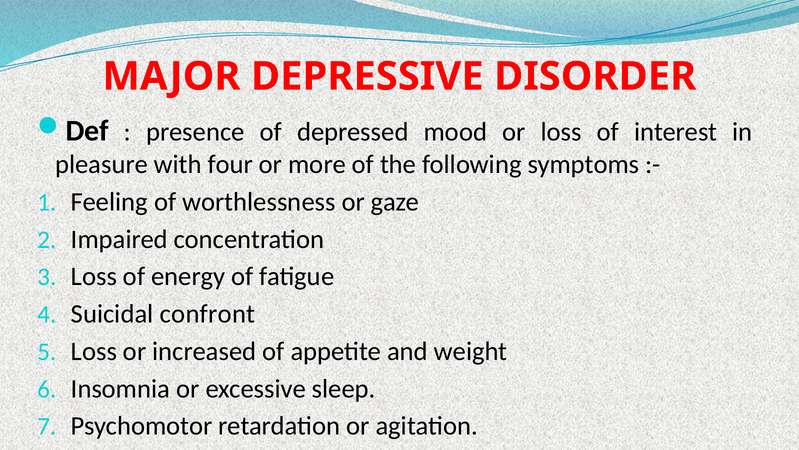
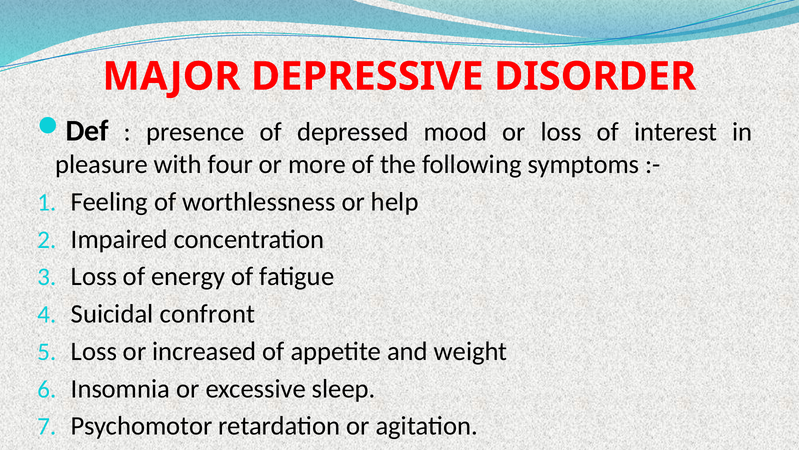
gaze: gaze -> help (395, 202)
